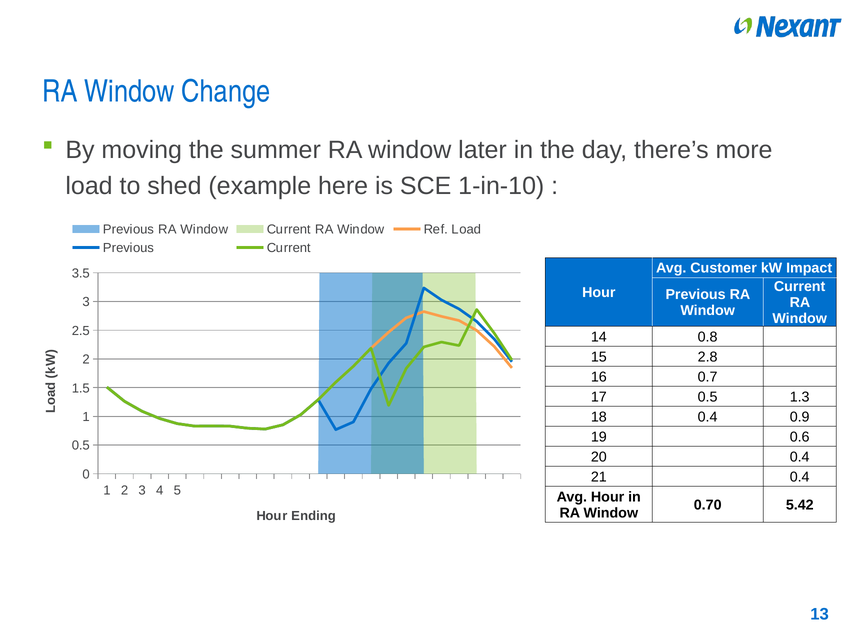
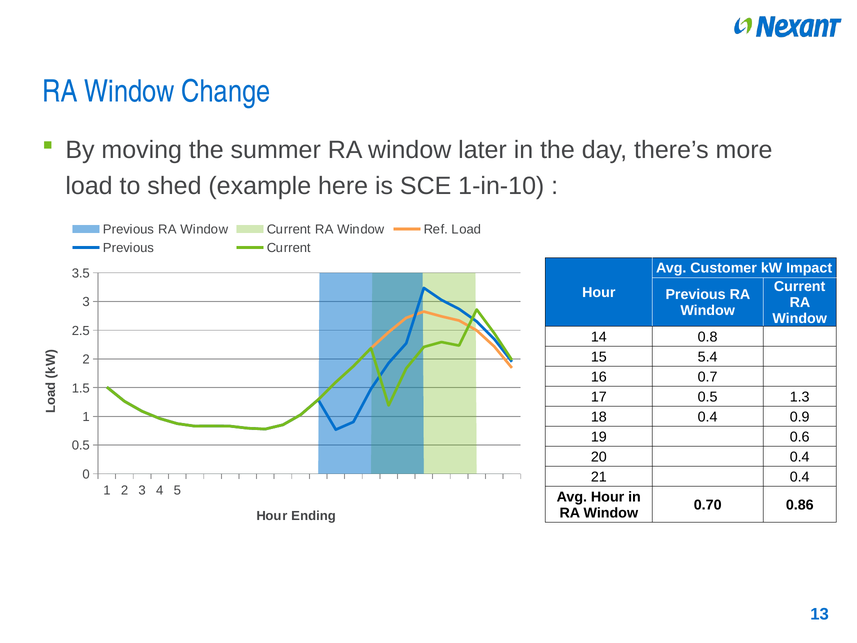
2.8: 2.8 -> 5.4 (708, 357)
5.42: 5.42 -> 0.86 (800, 505)
